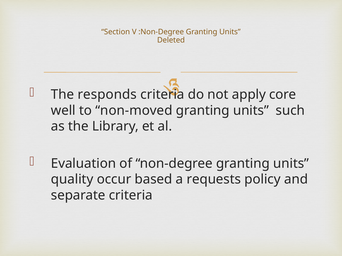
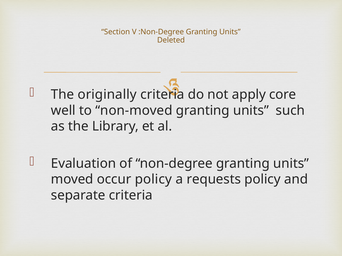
responds: responds -> originally (107, 95)
quality: quality -> moved (72, 180)
occur based: based -> policy (153, 180)
